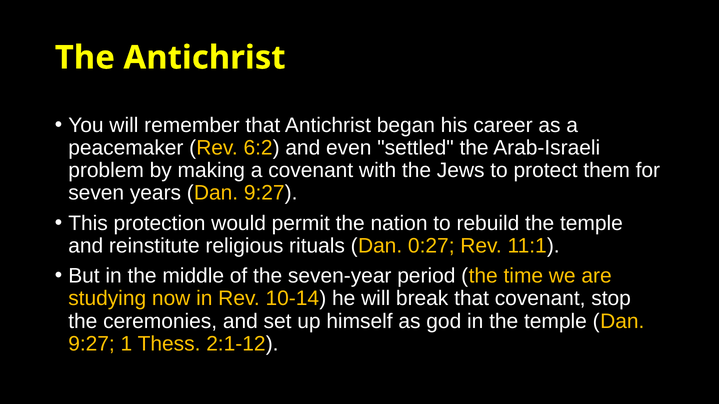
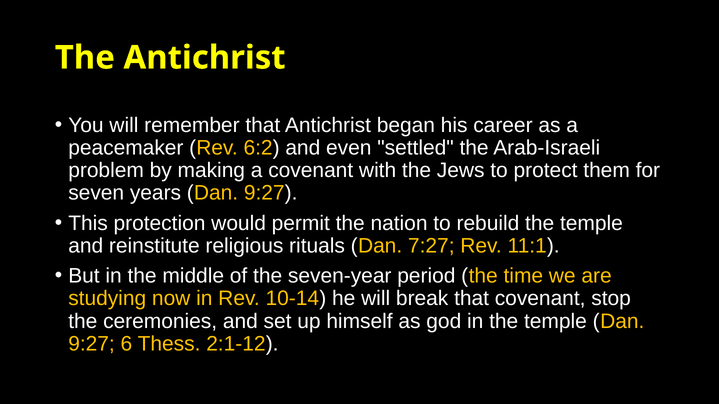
0:27: 0:27 -> 7:27 (431, 246)
1: 1 -> 6 (126, 344)
